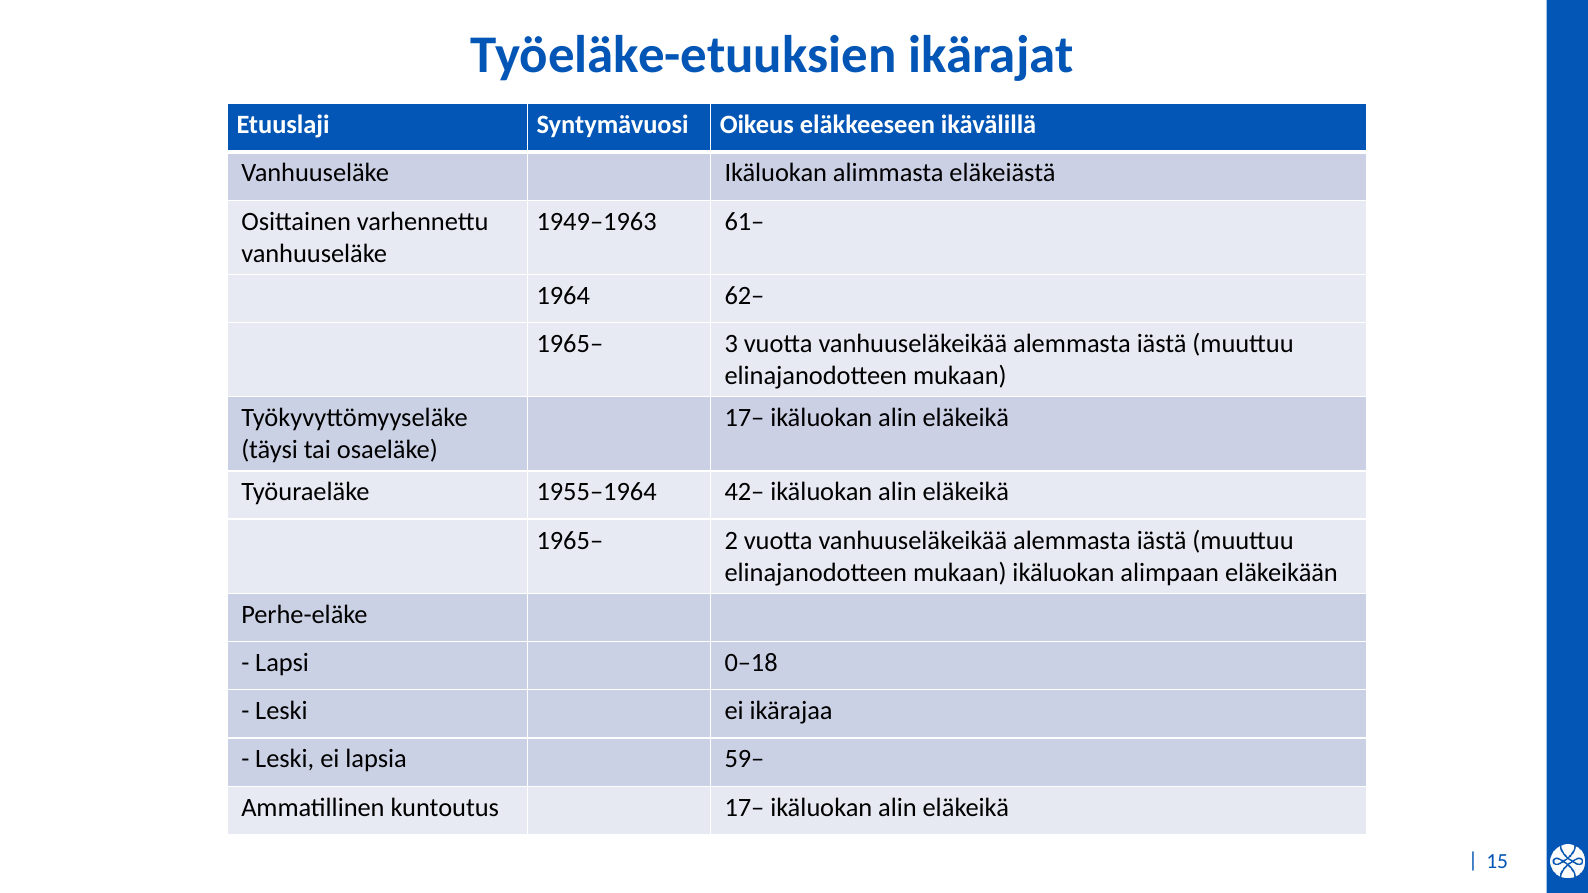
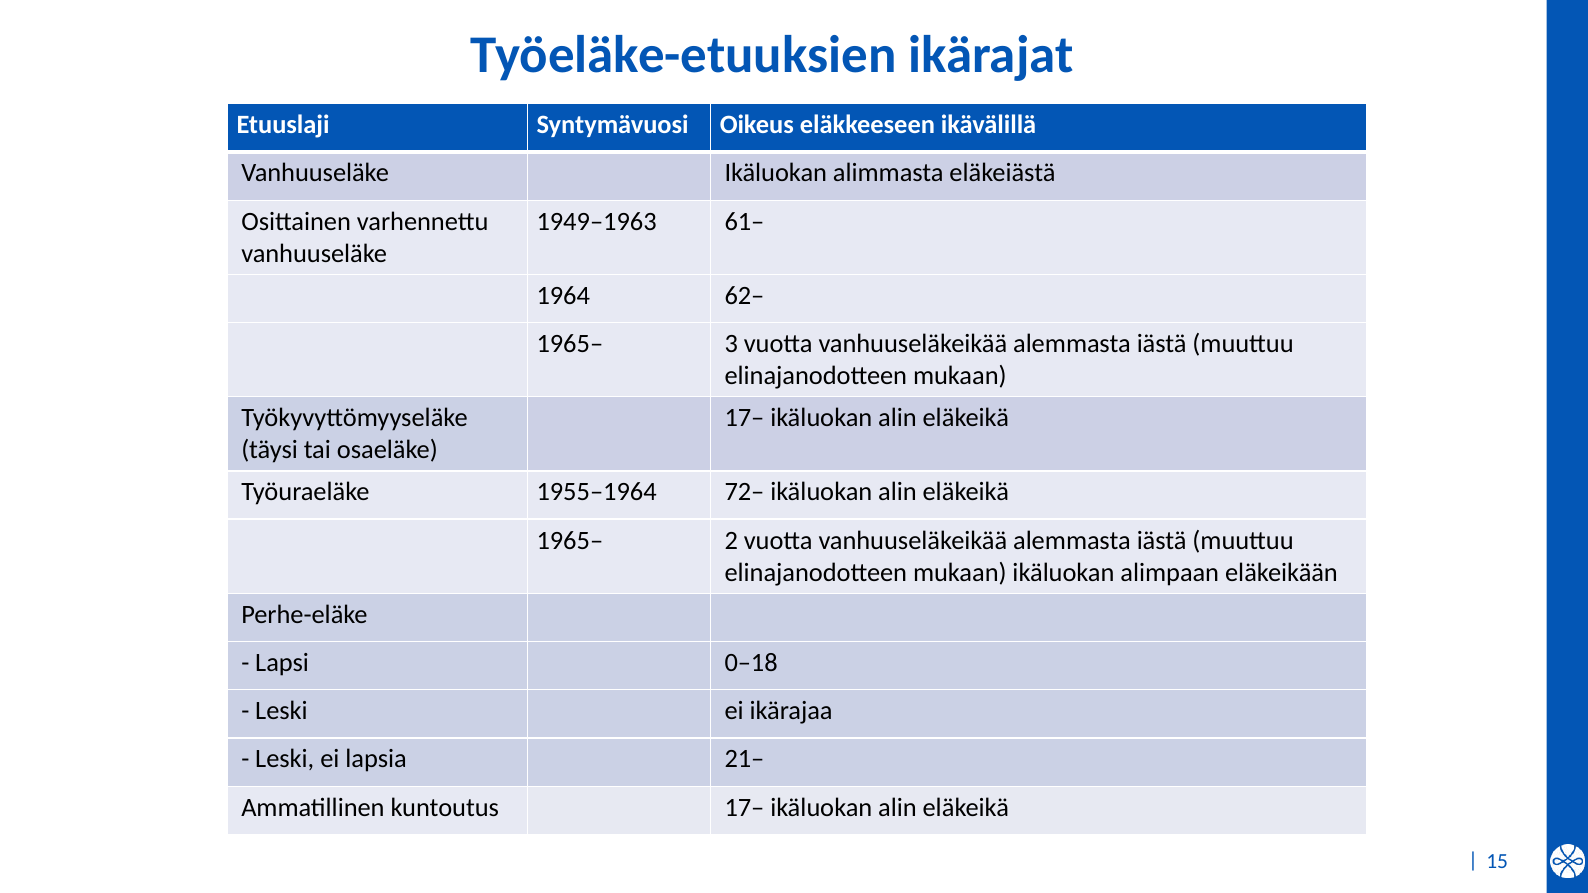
42–: 42– -> 72– (744, 492)
59–: 59– -> 21– (744, 759)
